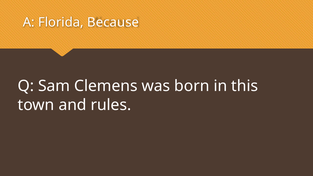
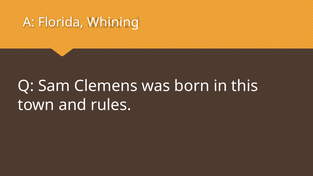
Because: Because -> Whining (113, 22)
